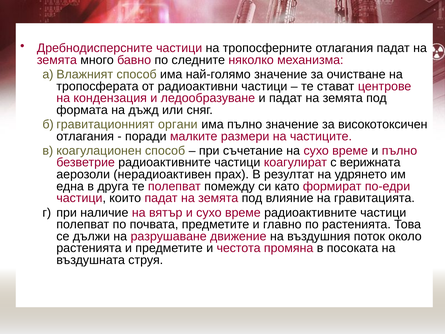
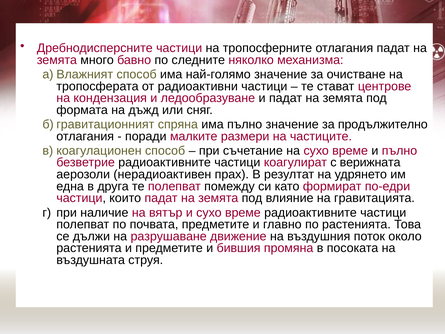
органи: органи -> спряна (178, 124)
високотоксичен: високотоксичен -> продължително (383, 124)
честота: честота -> бившия (239, 248)
